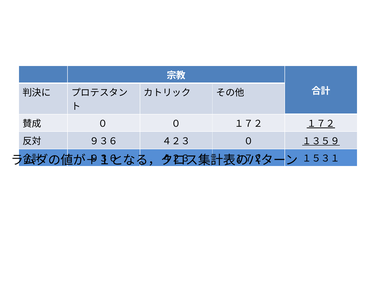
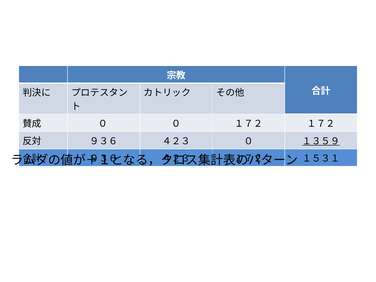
１７２ underline: present -> none (321, 124)
